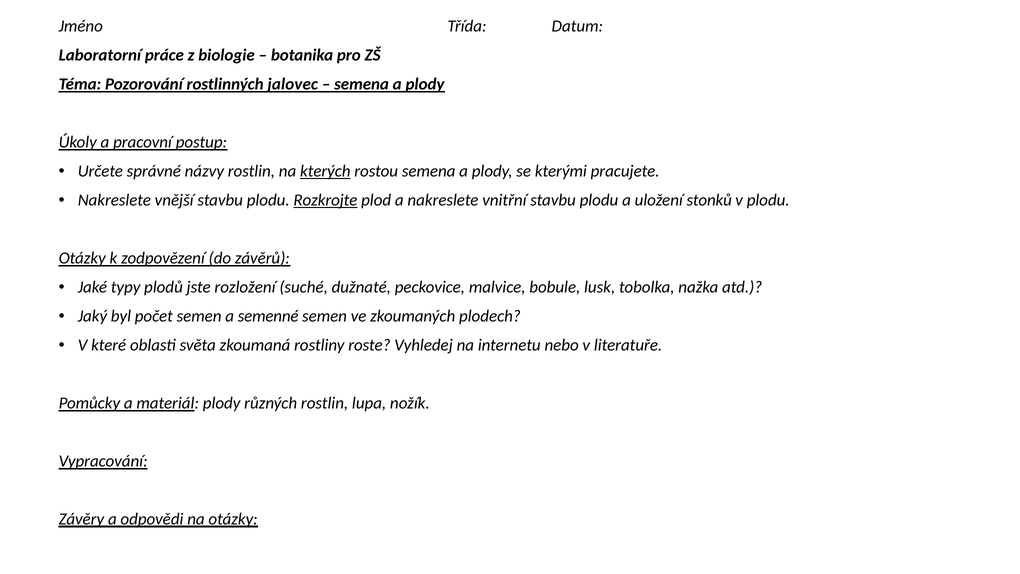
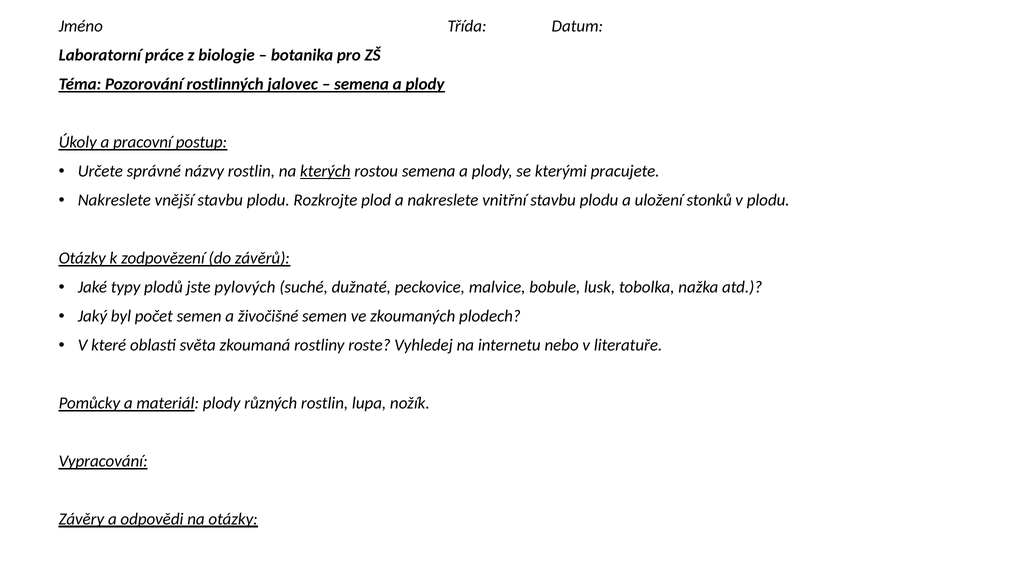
Rozkrojte underline: present -> none (325, 200)
rozložení: rozložení -> pylových (245, 287)
semenné: semenné -> živočišné (268, 316)
